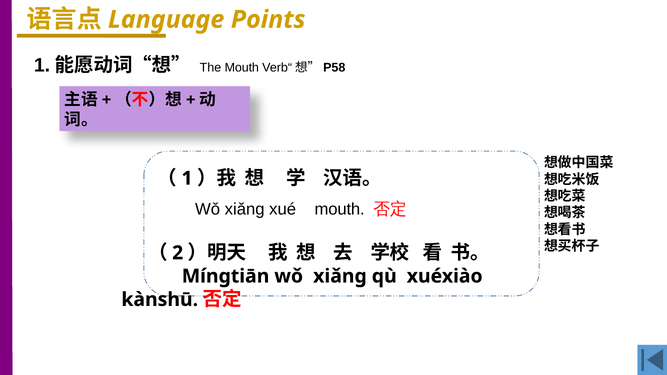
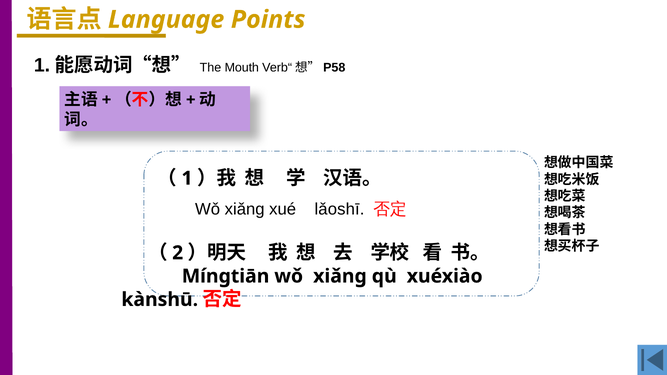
xué mouth: mouth -> lǎoshī (339, 209)
